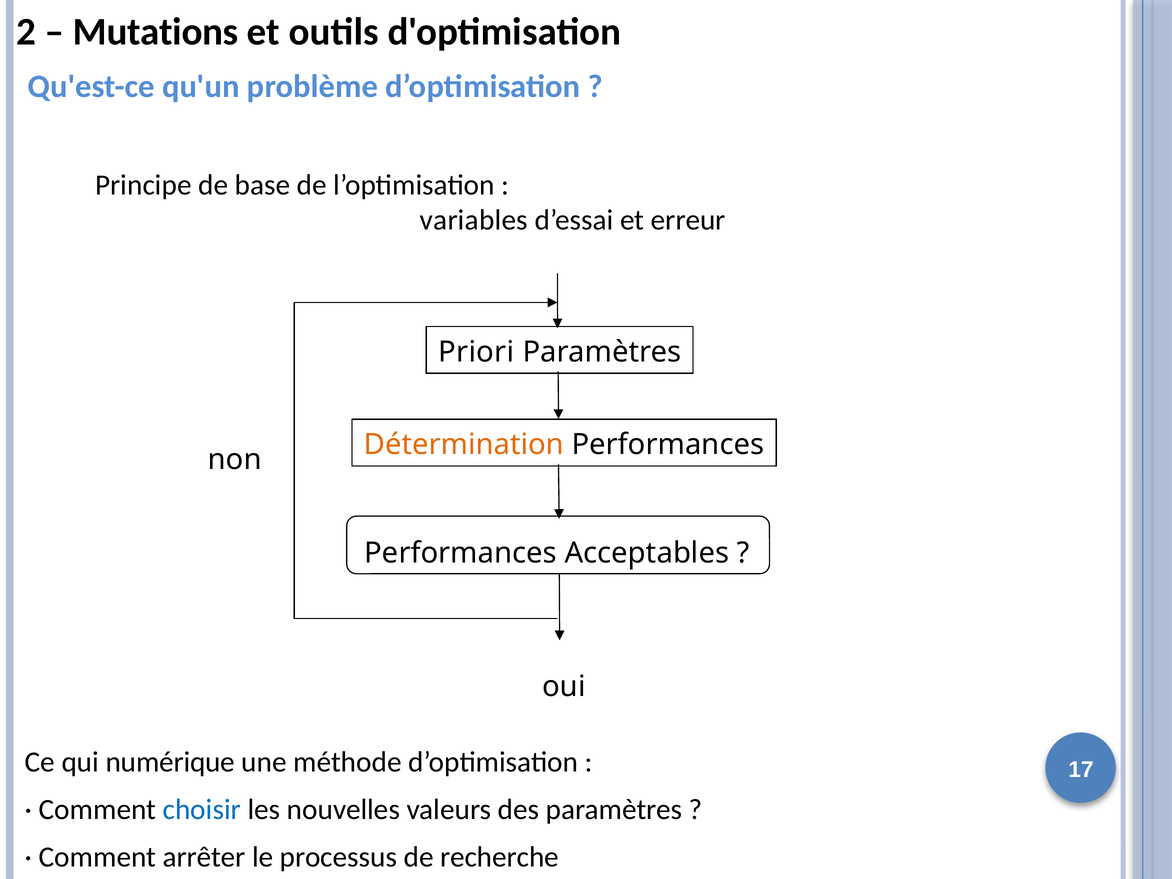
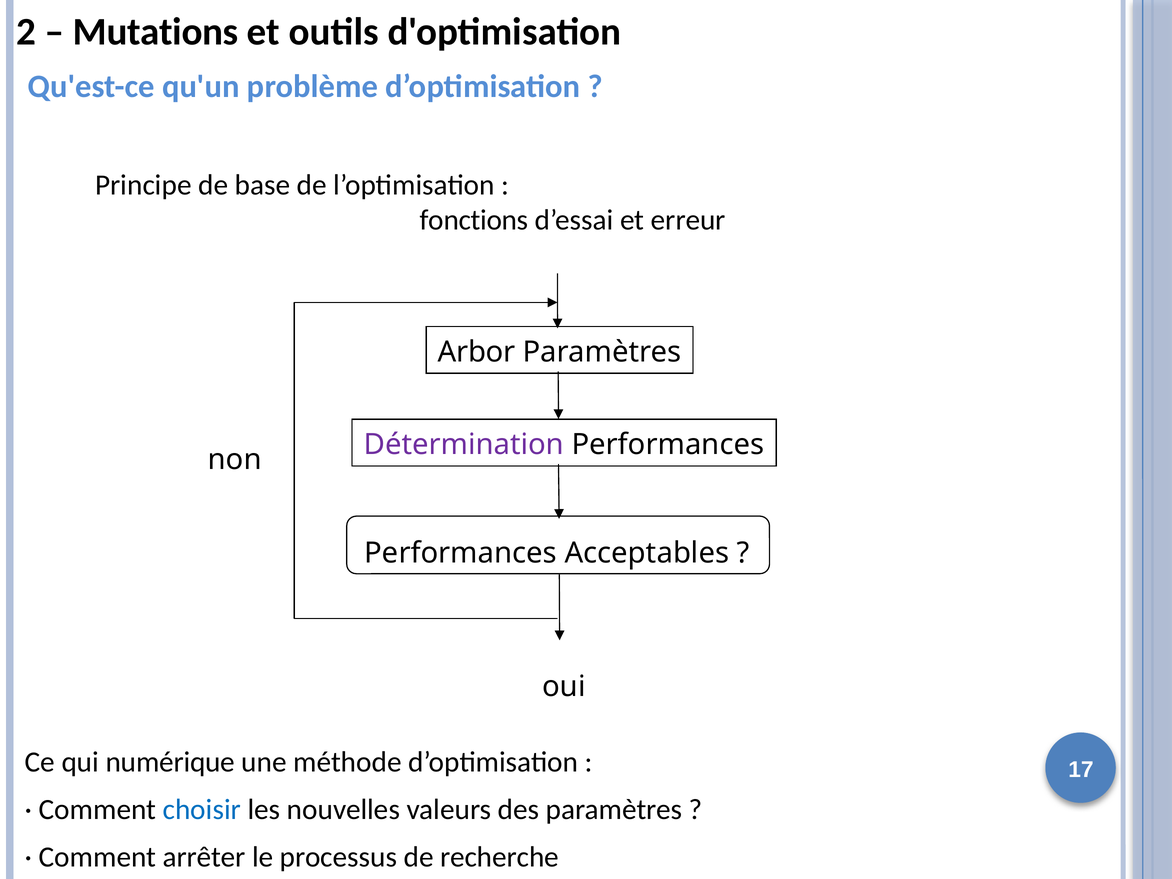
variables: variables -> fonctions (474, 220)
Priori: Priori -> Arbor (477, 352)
Détermination colour: orange -> purple (464, 445)
